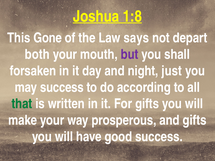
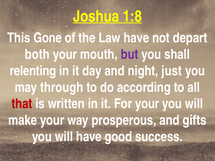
Law says: says -> have (136, 38)
forsaken: forsaken -> relenting (33, 71)
may success: success -> through (62, 87)
that colour: green -> red (22, 104)
For gifts: gifts -> your (147, 104)
